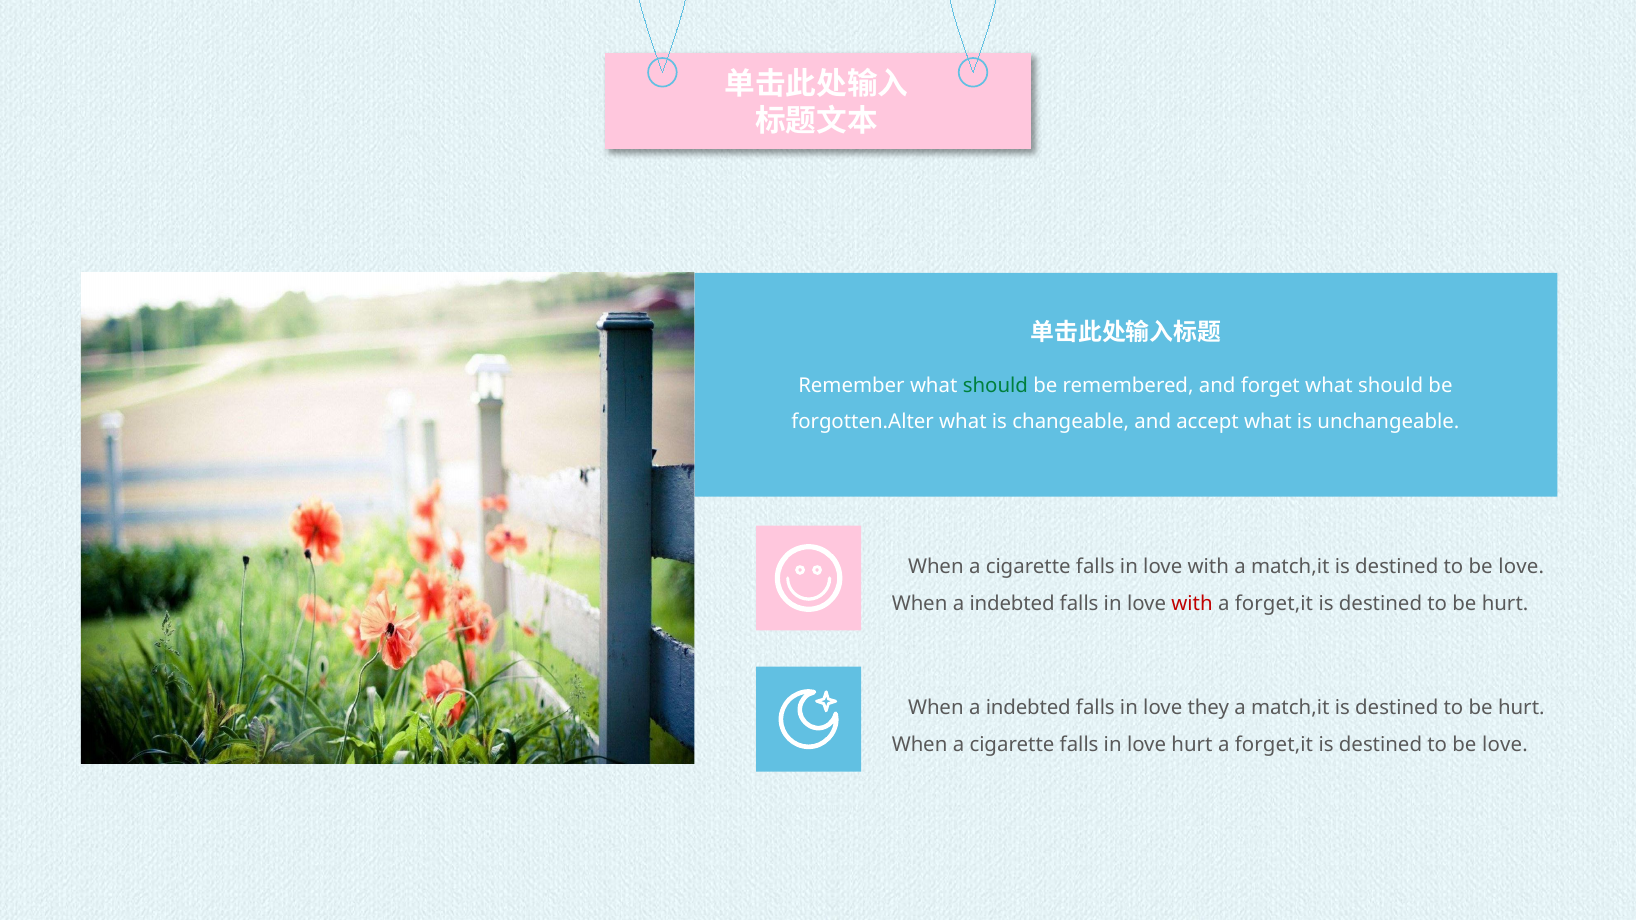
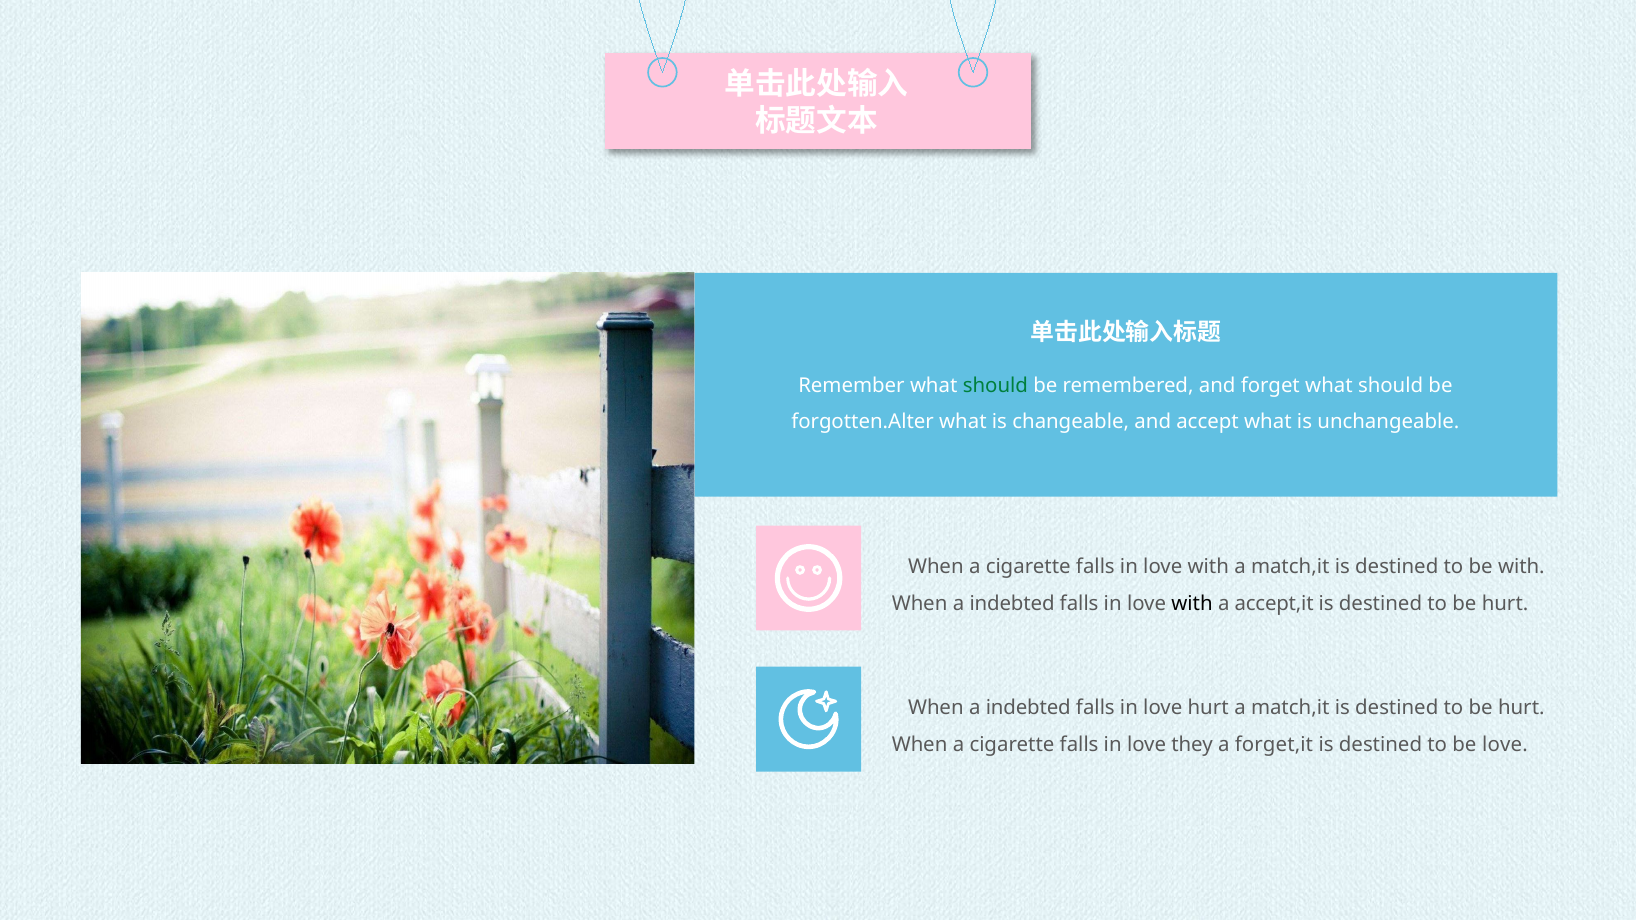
love: love -> with (1521, 567)
with colour: red -> black (1192, 604)
forget,it: forget,it -> accept,it (1274, 604)
love they: they -> hurt (1208, 708)
love hurt: hurt -> they (1192, 745)
